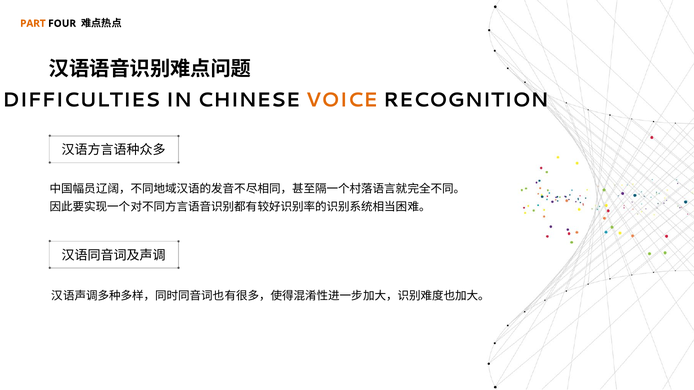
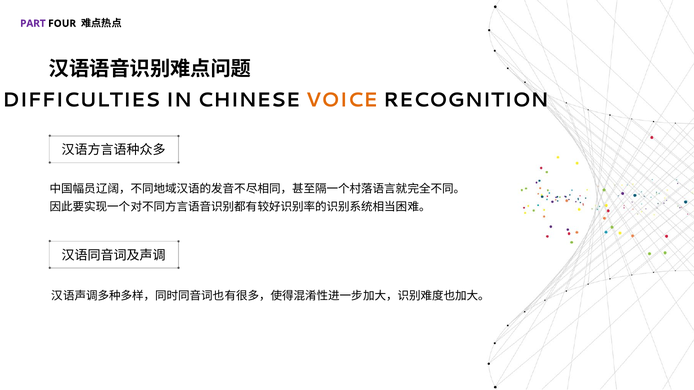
PART colour: orange -> purple (33, 24)
